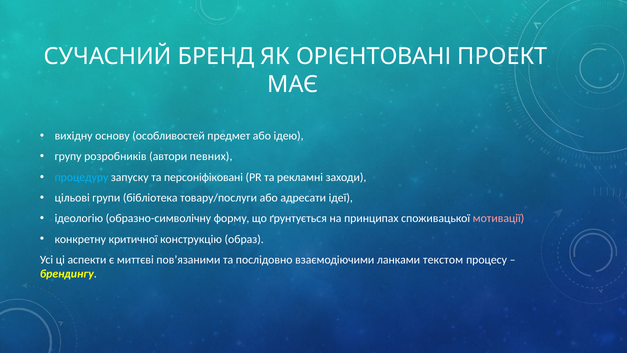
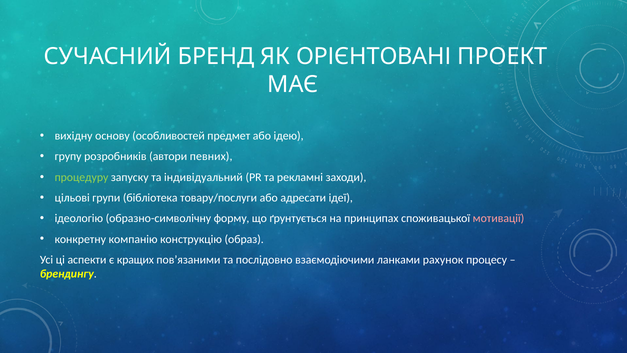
процедуру colour: light blue -> light green (81, 177)
персоніфіковані: персоніфіковані -> індивідуальний (203, 177)
критичної: критичної -> компанію (133, 239)
миттєві: миттєві -> кращих (135, 260)
текстом: текстом -> рахунок (443, 260)
